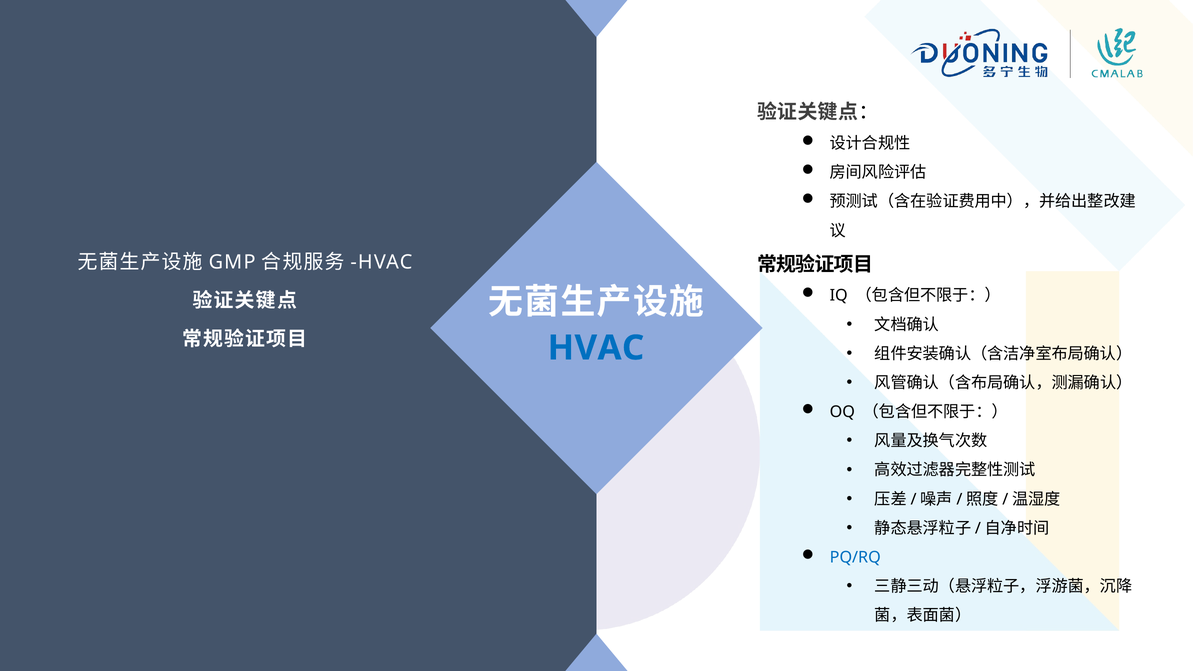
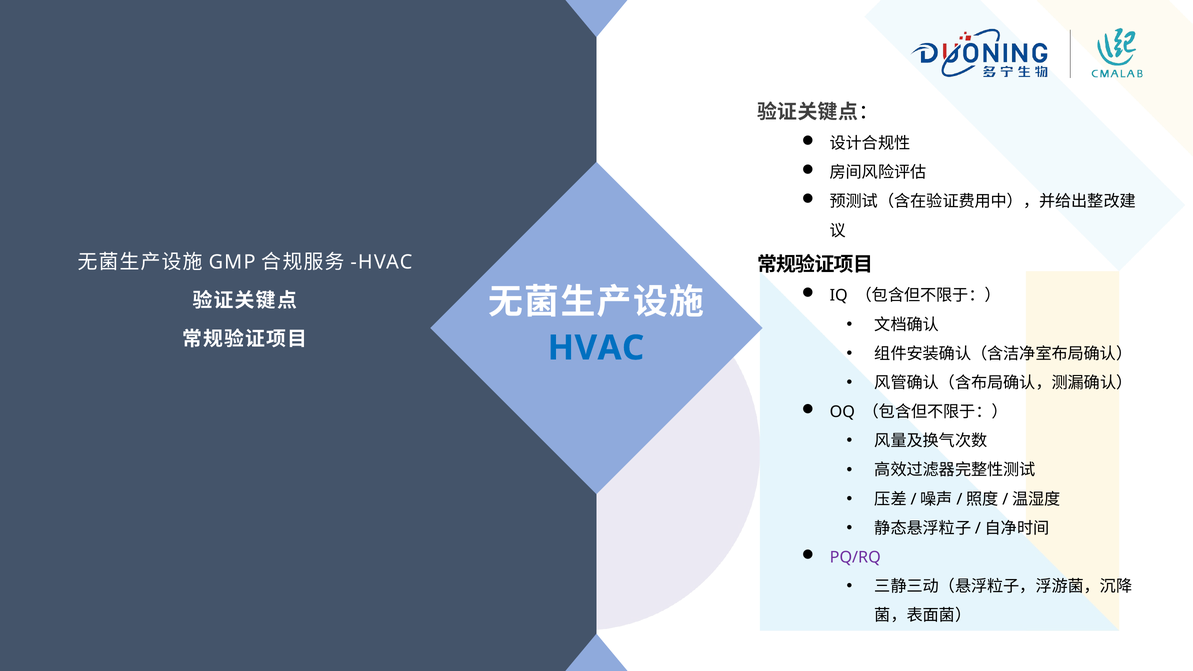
PQ/RQ colour: blue -> purple (855, 557)
